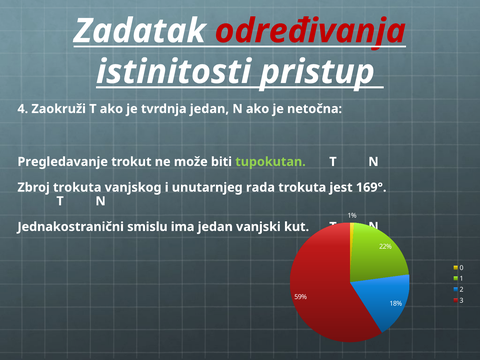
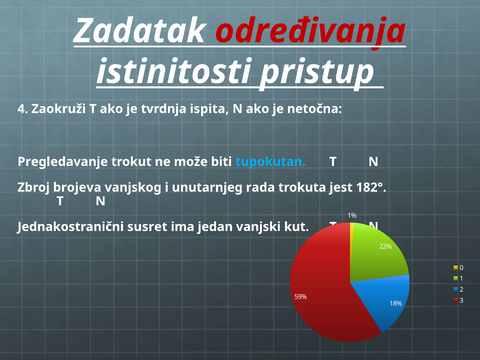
tvrdnja jedan: jedan -> ispita (209, 109)
tupokutan colour: light green -> light blue (270, 162)
Zbroj trokuta: trokuta -> brojeva (77, 187)
169°: 169° -> 182° (371, 187)
smislu: smislu -> susret (147, 227)
